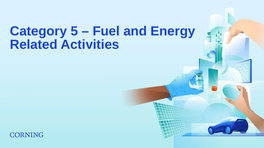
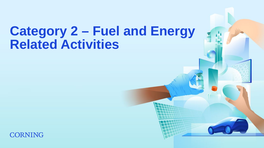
5: 5 -> 2 (74, 31)
